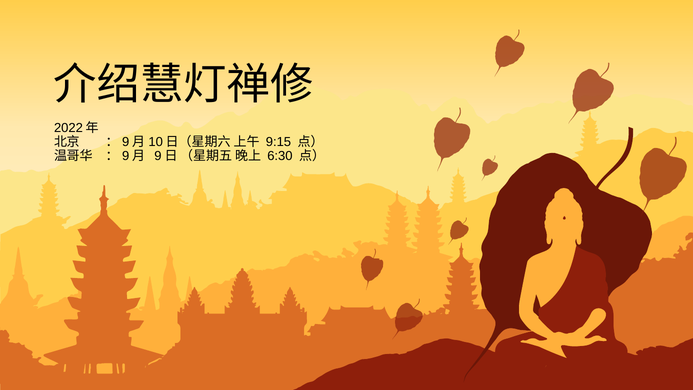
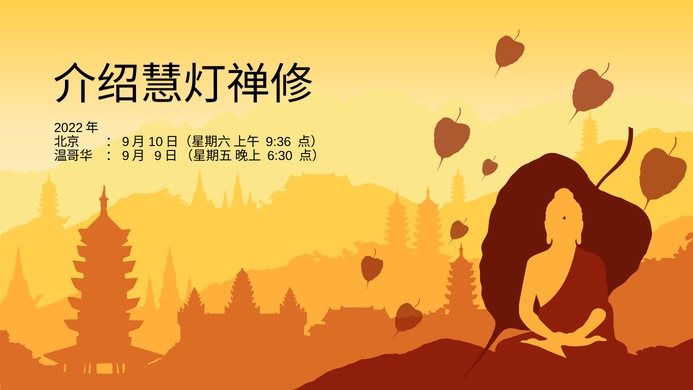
9:15: 9:15 -> 9:36 (278, 142)
